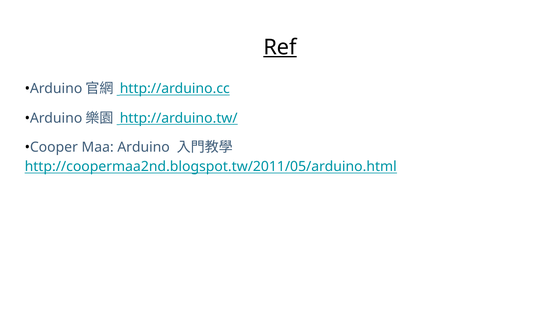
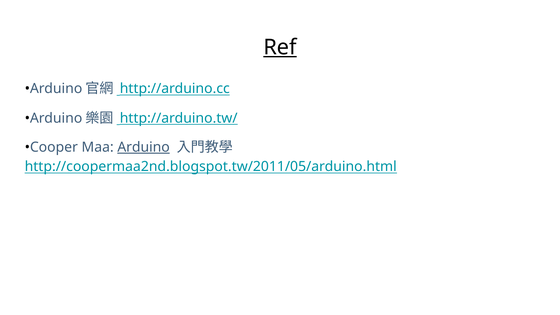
Arduino underline: none -> present (144, 147)
